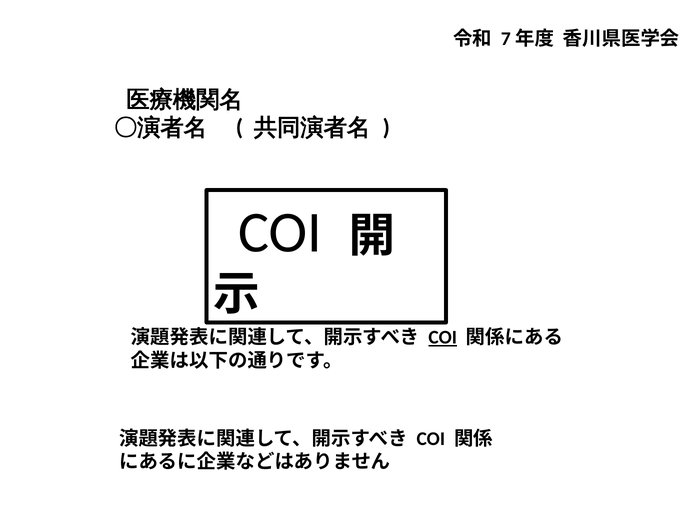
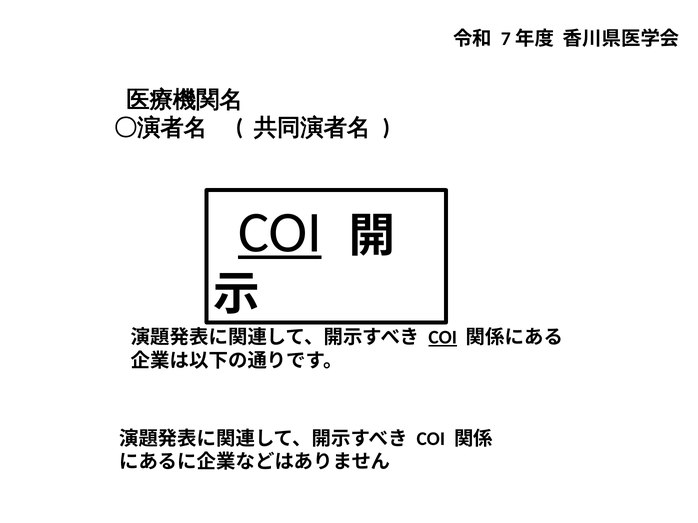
COI underline: none -> present (280, 233)
